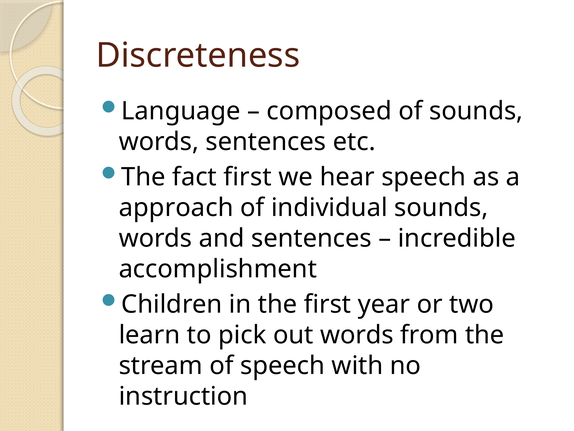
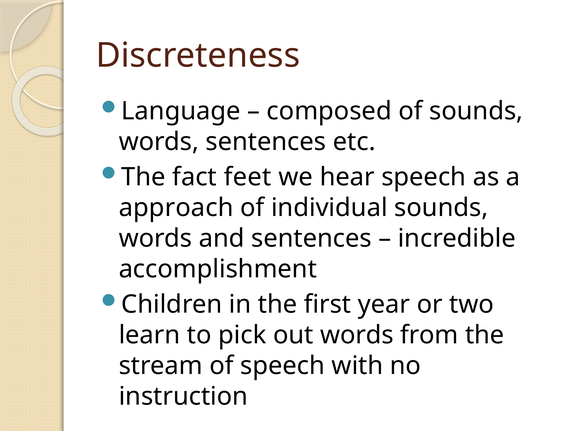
fact first: first -> feet (248, 177)
